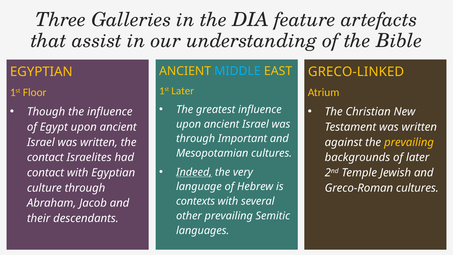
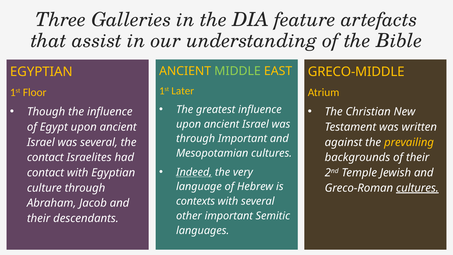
MIDDLE colour: light blue -> light green (238, 71)
GRECO-LINKED: GRECO-LINKED -> GRECO-MIDDLE (356, 72)
Israel was written: written -> several (99, 142)
of later: later -> their (418, 157)
cultures underline: none -> present (417, 188)
other prevailing: prevailing -> important (229, 216)
